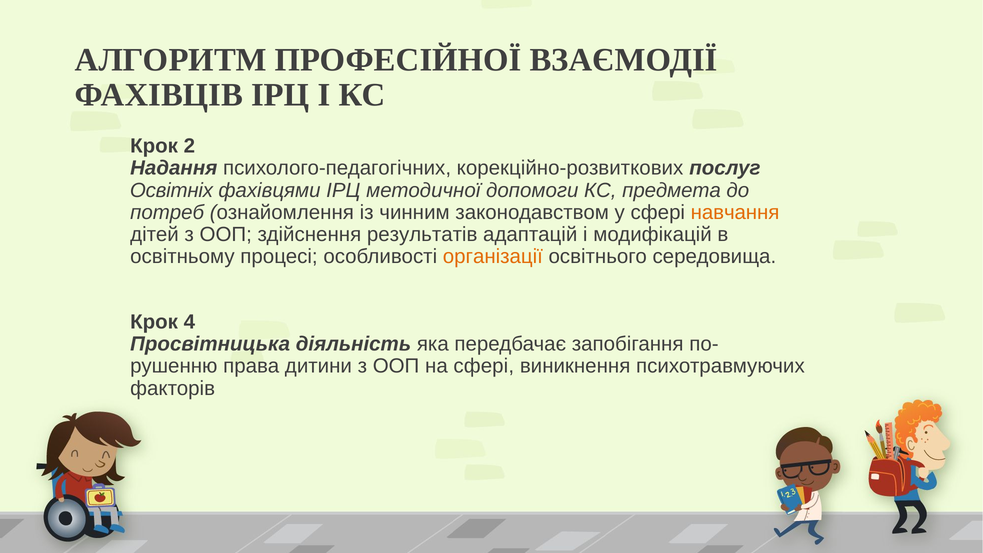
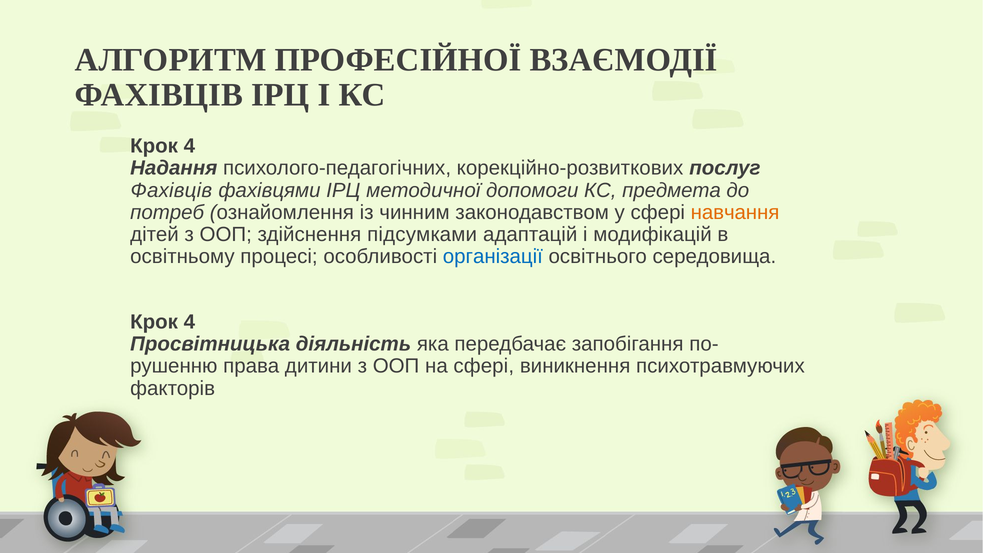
2: 2 -> 4 (189, 146)
Освітніх: Освітніх -> Фахівців (171, 190)
результатів: результатів -> підсумками (422, 235)
організації colour: orange -> blue (493, 257)
